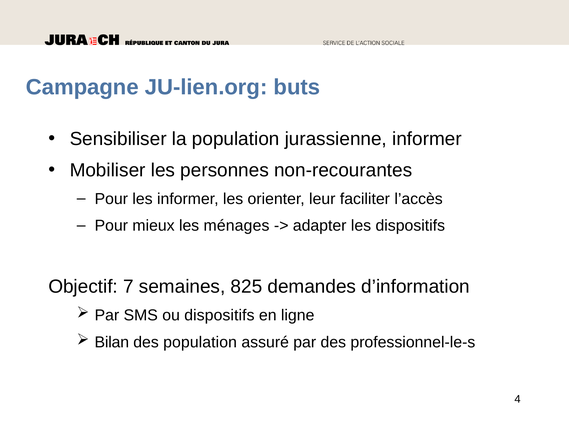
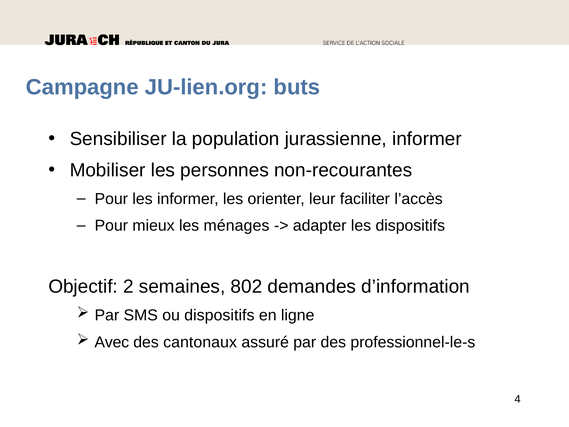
7: 7 -> 2 (128, 286)
825: 825 -> 802 (246, 286)
Bilan: Bilan -> Avec (112, 342)
des population: population -> cantonaux (200, 342)
